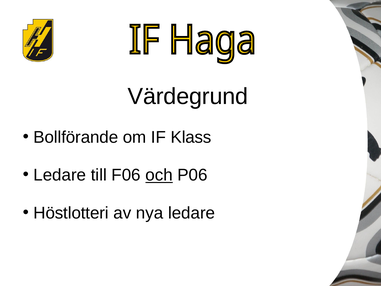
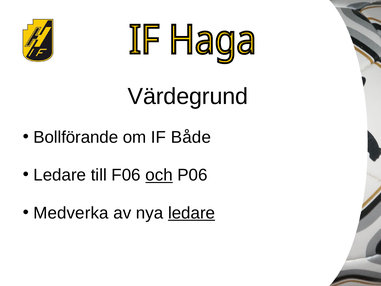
Klass: Klass -> Både (191, 137)
Höstlotteri: Höstlotteri -> Medverka (71, 213)
ledare underline: none -> present (192, 213)
